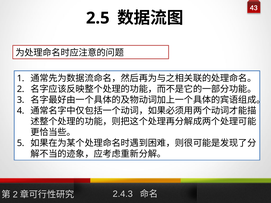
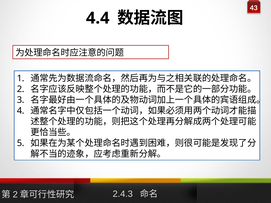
2.5: 2.5 -> 4.4 (98, 18)
